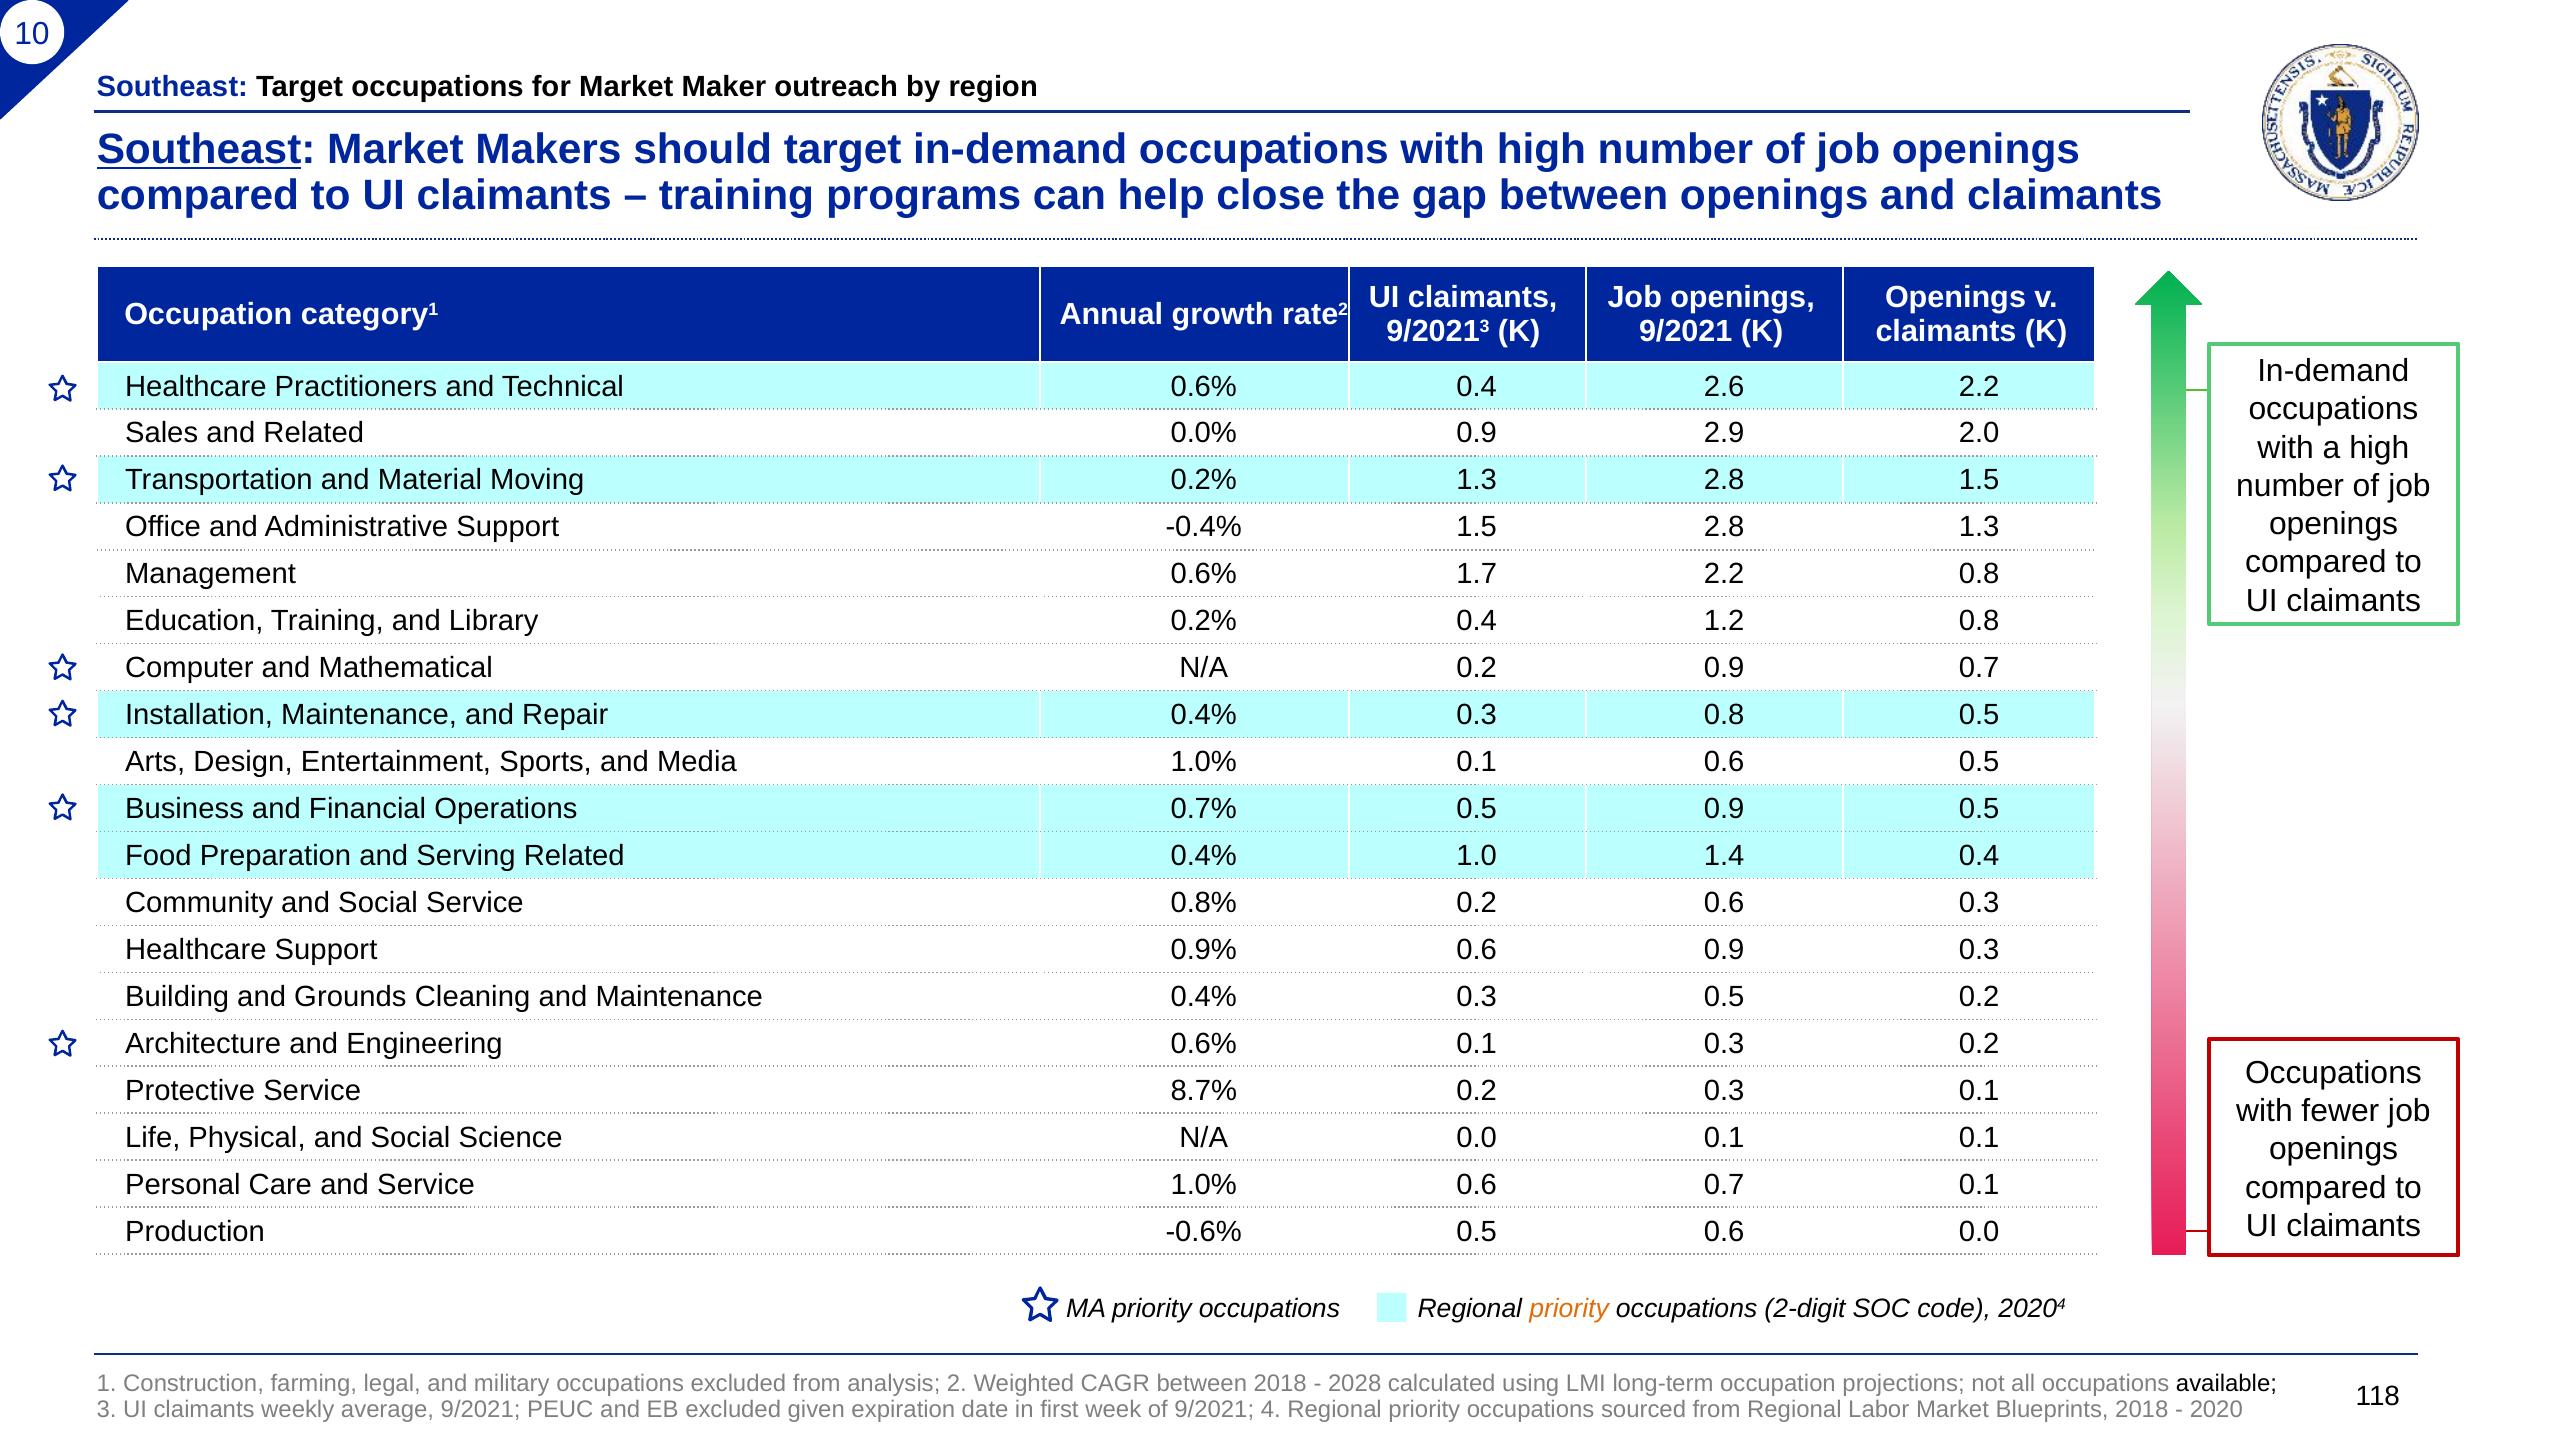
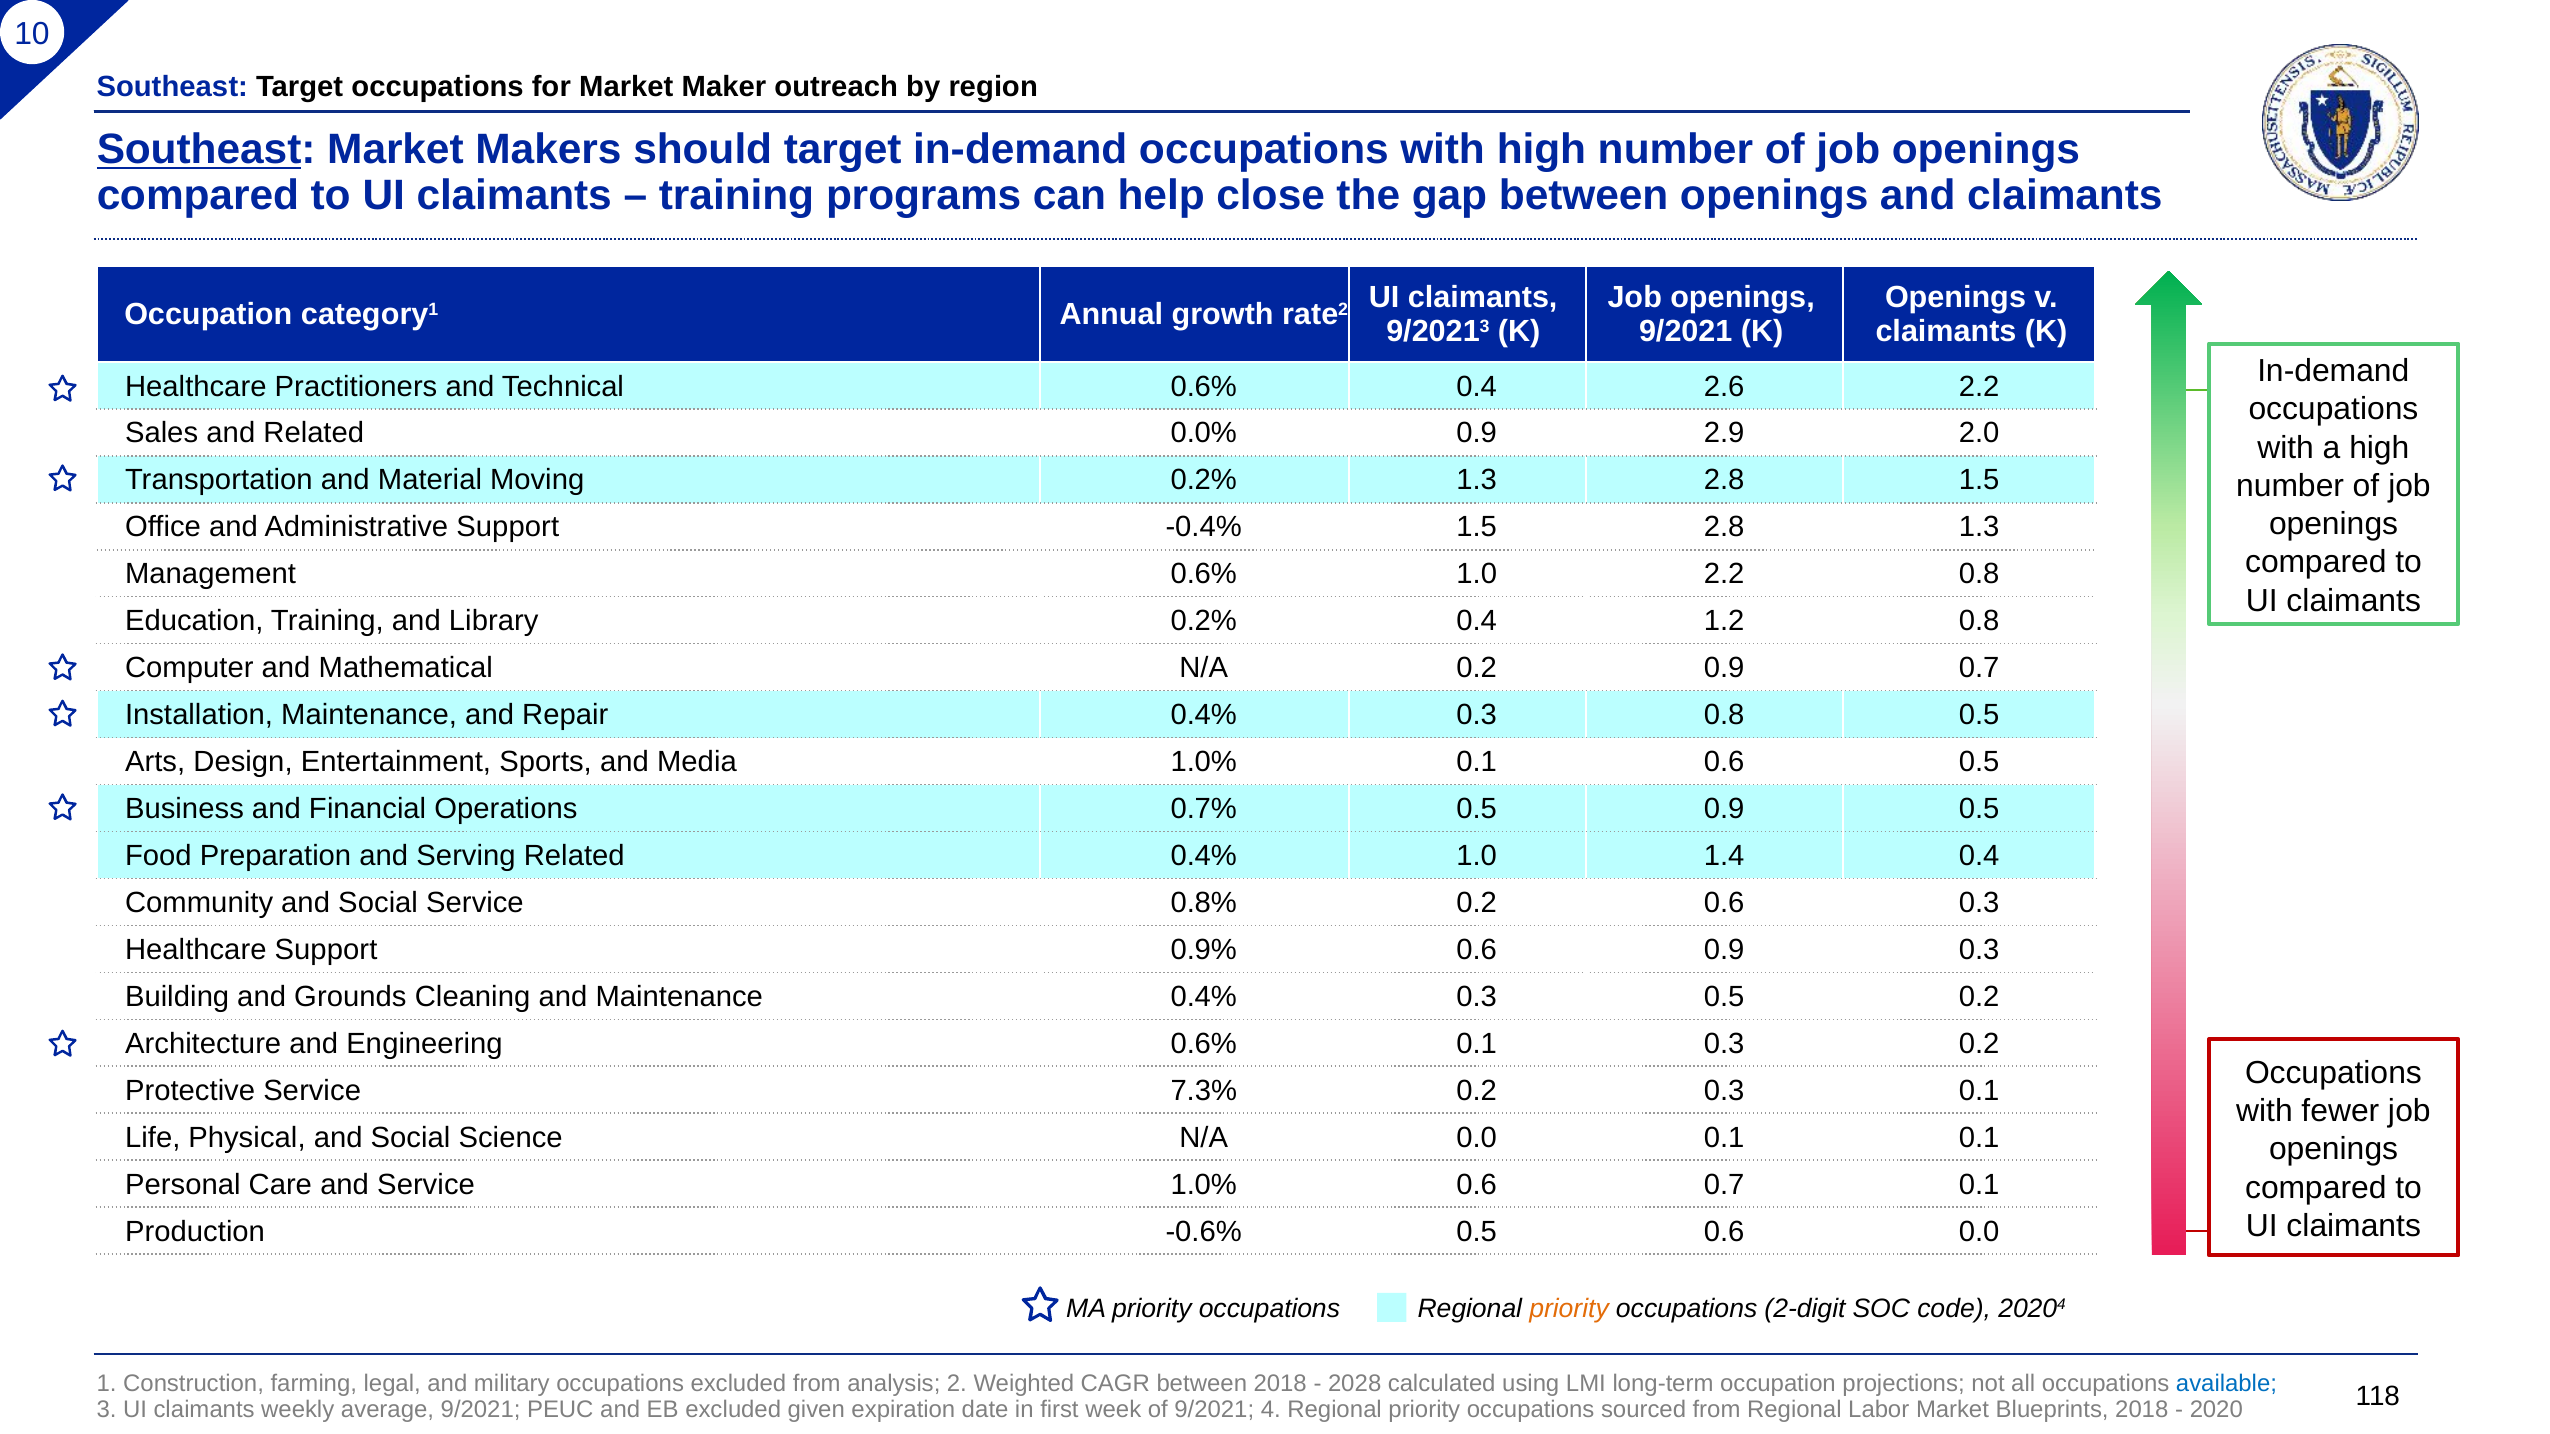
0.6% 1.7: 1.7 -> 1.0 (1477, 574)
8.7%: 8.7% -> 7.3% (1204, 1091)
available colour: black -> blue (2226, 1384)
